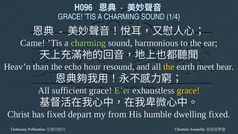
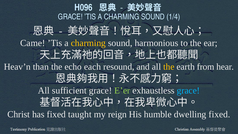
charming colour: light green -> yellow (88, 43)
hour: hour -> each (92, 67)
meet: meet -> from (206, 67)
grace colour: yellow -> light blue (188, 90)
depart: depart -> taught (80, 114)
from: from -> reign (117, 114)
